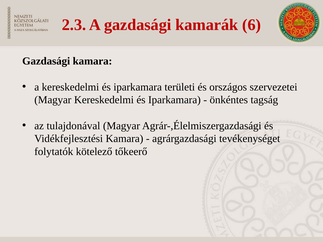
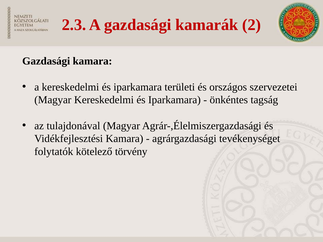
6: 6 -> 2 (252, 25)
tőkeerő: tőkeerő -> törvény (131, 152)
